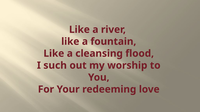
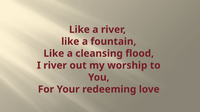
I such: such -> river (55, 66)
